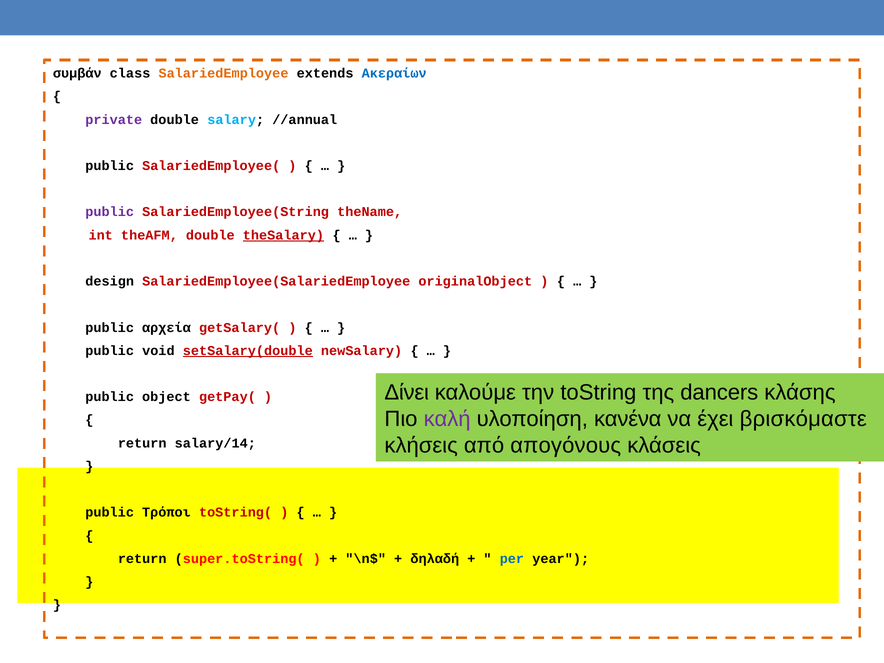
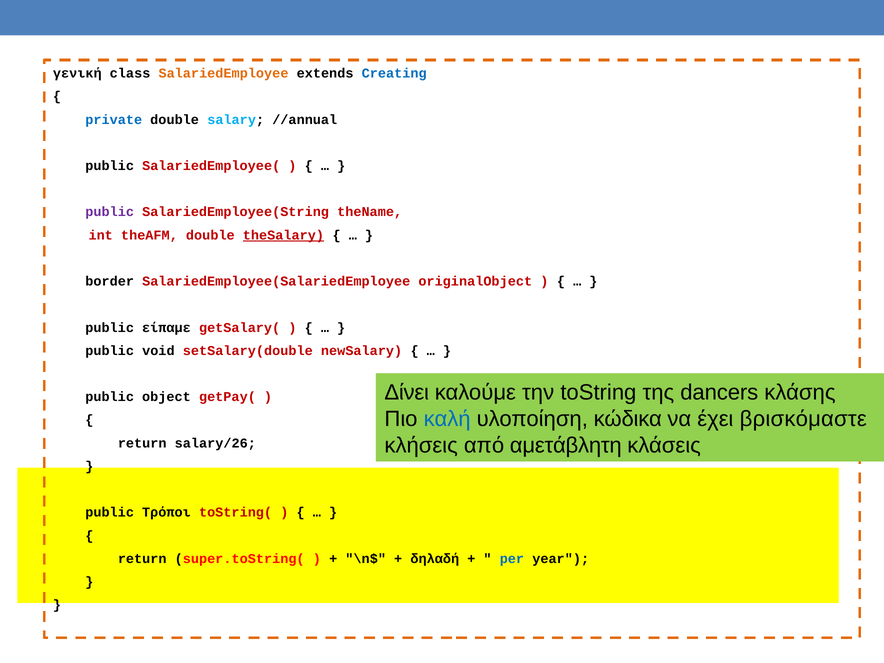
συμβάν: συμβάν -> γενική (77, 73)
Ακεραίων: Ακεραίων -> Creating (394, 73)
private colour: purple -> blue (114, 120)
design: design -> border (110, 281)
αρχεία: αρχεία -> είπαμε (166, 328)
setSalary(double underline: present -> none (248, 351)
καλή colour: purple -> blue (447, 419)
κανένα: κανένα -> κώδικα (628, 419)
απογόνους: απογόνους -> αμετάβλητη (566, 445)
salary/14: salary/14 -> salary/26 (215, 443)
